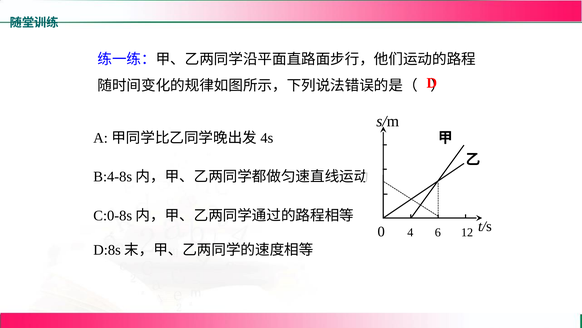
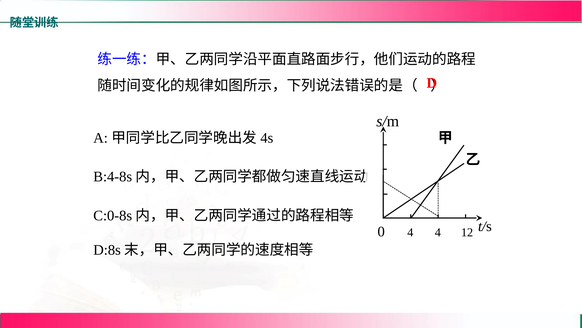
4 6: 6 -> 4 (438, 232)
